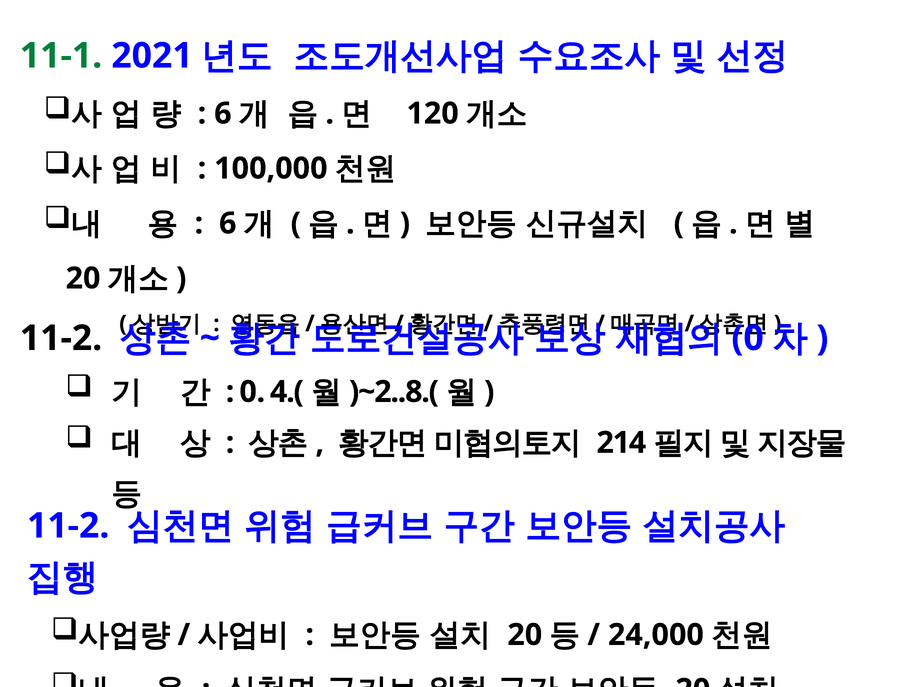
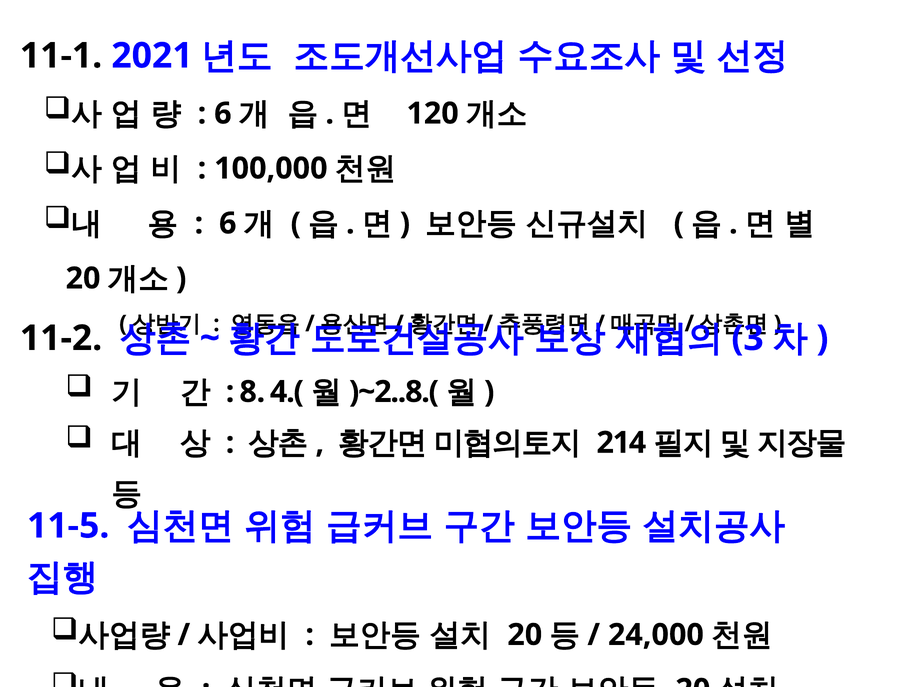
11-1 colour: green -> black (61, 56)
0: 0 -> 3 (748, 338)
0: 0 -> 8 (252, 392)
11-2: 11-2 -> 11-5 (68, 526)
